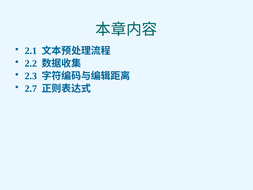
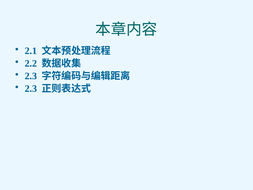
2.7: 2.7 -> 2.3 (31, 89)
